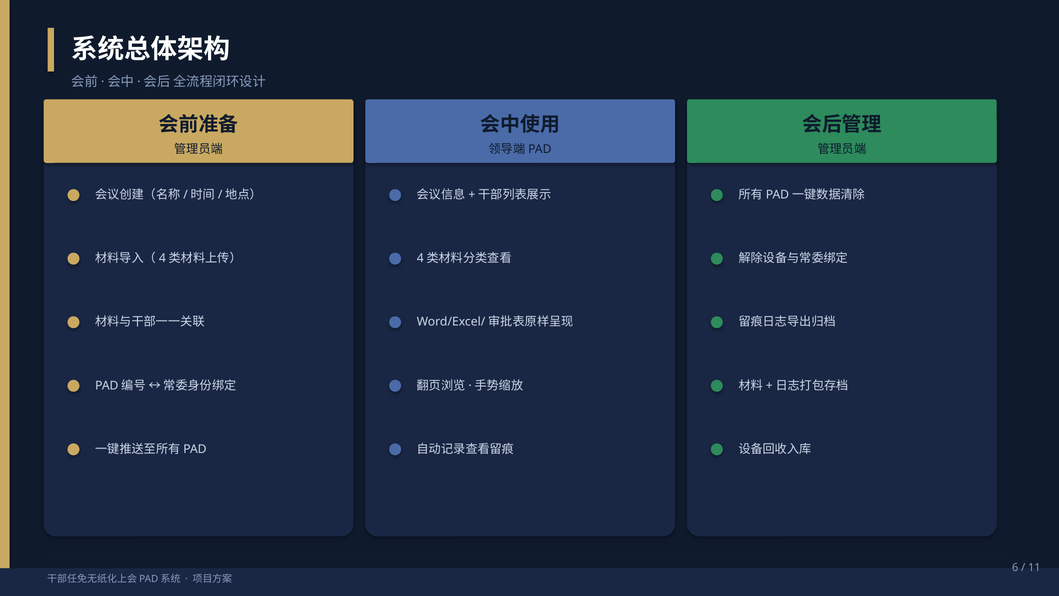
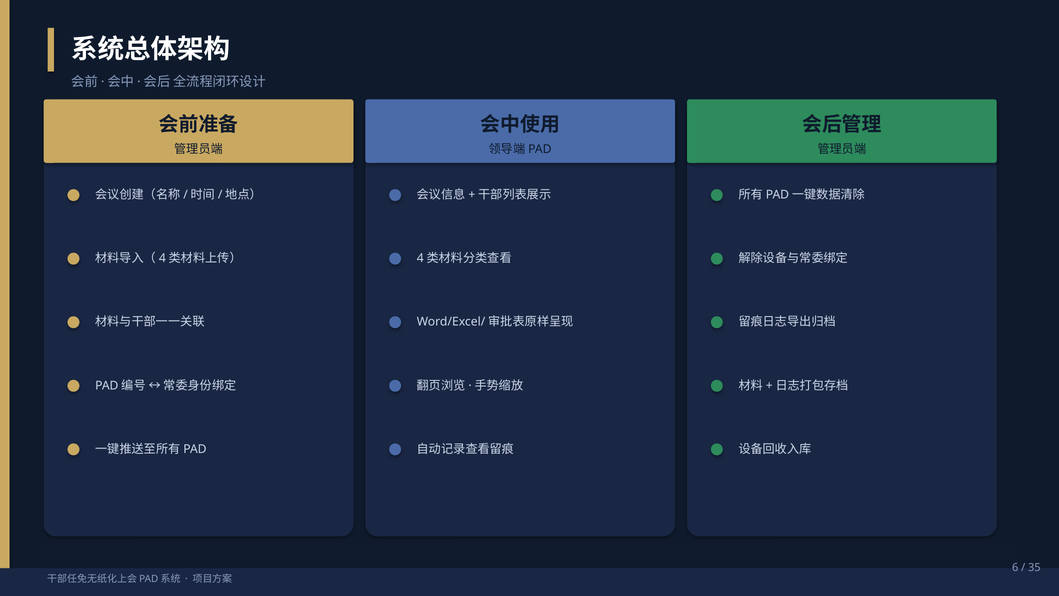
11: 11 -> 35 (1034, 567)
